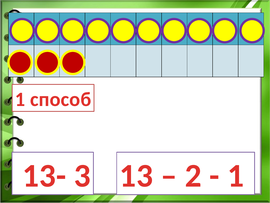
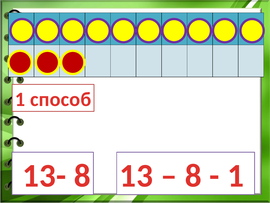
13- 3: 3 -> 8 (82, 175)
2: 2 -> 8 (193, 175)
